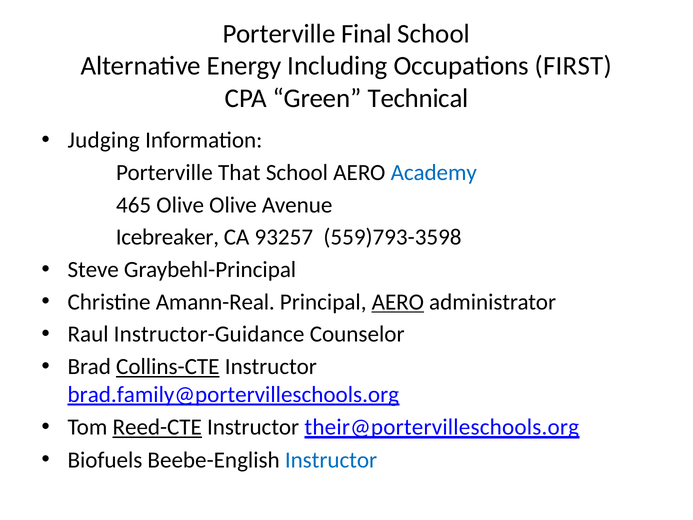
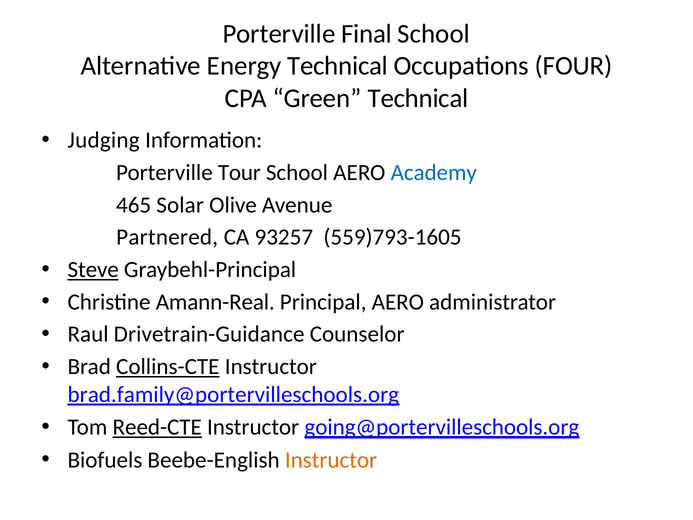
Energy Including: Including -> Technical (338, 66)
FIRST: FIRST -> FOUR (574, 66)
That: That -> Tour (239, 173)
465 Olive: Olive -> Solar (180, 205)
Icebreaker: Icebreaker -> Partnered (167, 237)
559)793-3598: 559)793-3598 -> 559)793-1605 (393, 237)
Steve underline: none -> present (93, 270)
AERO underline: present -> none (398, 302)
Instructor-Guidance: Instructor-Guidance -> Drivetrain-Guidance (209, 334)
their@portervilleschools.org: their@portervilleschools.org -> going@portervilleschools.org (442, 427)
Instructor colour: blue -> orange (331, 460)
